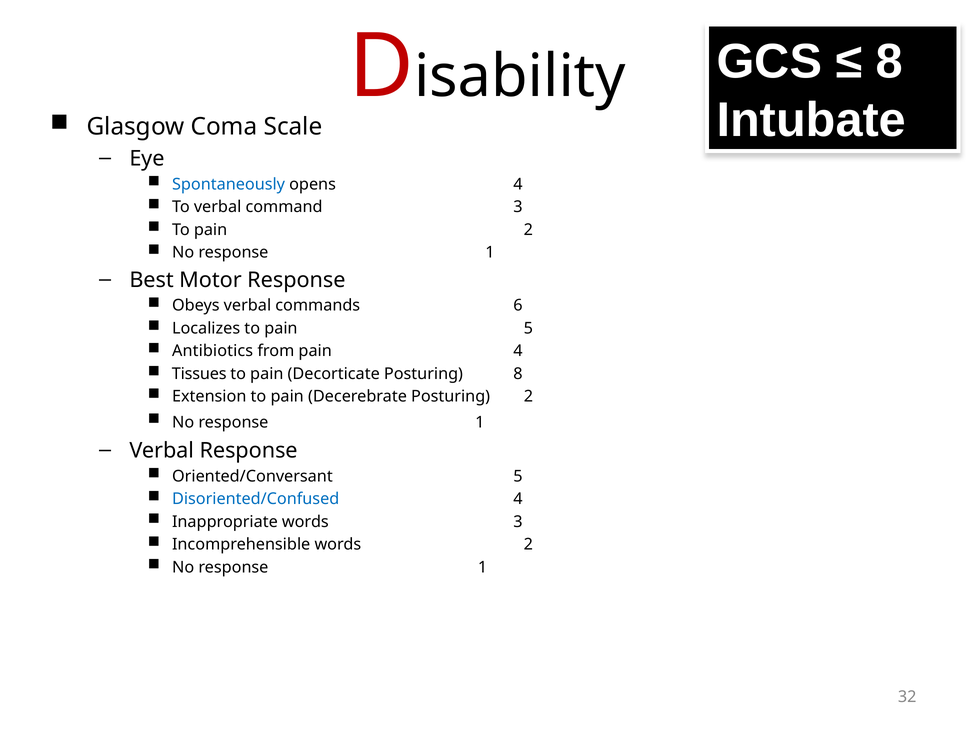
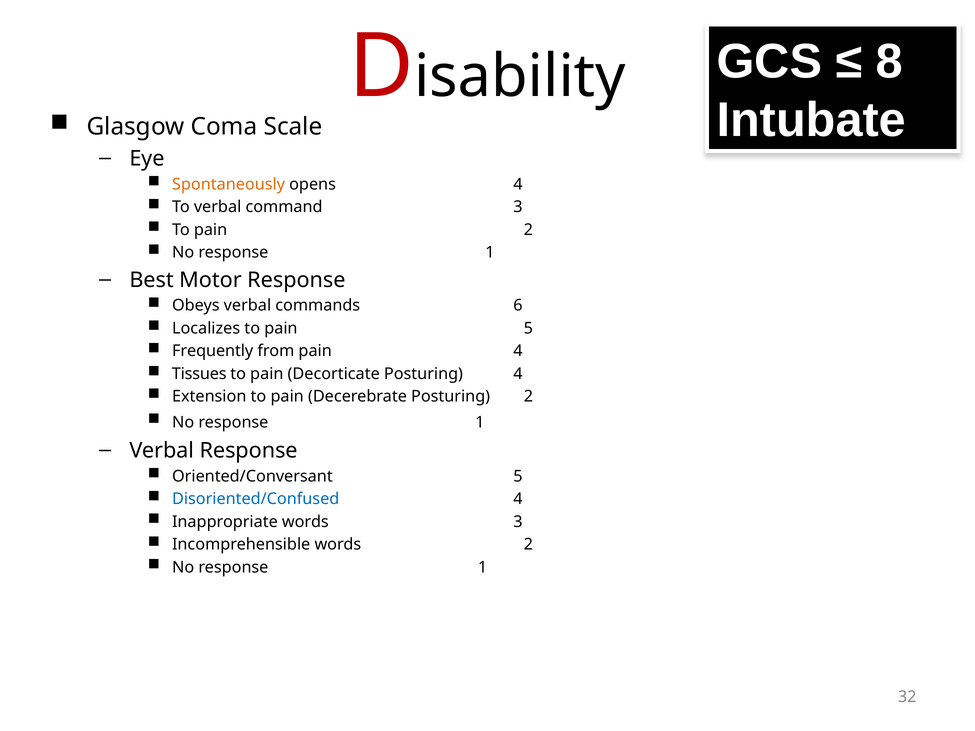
Spontaneously colour: blue -> orange (229, 184)
Antibiotics: Antibiotics -> Frequently (213, 351)
Posturing 8: 8 -> 4 (518, 374)
